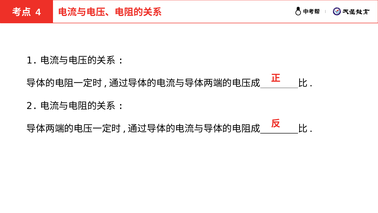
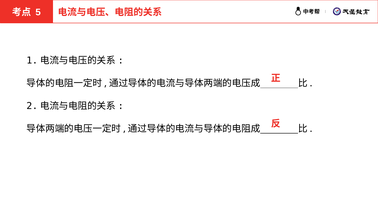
4: 4 -> 5 (38, 12)
